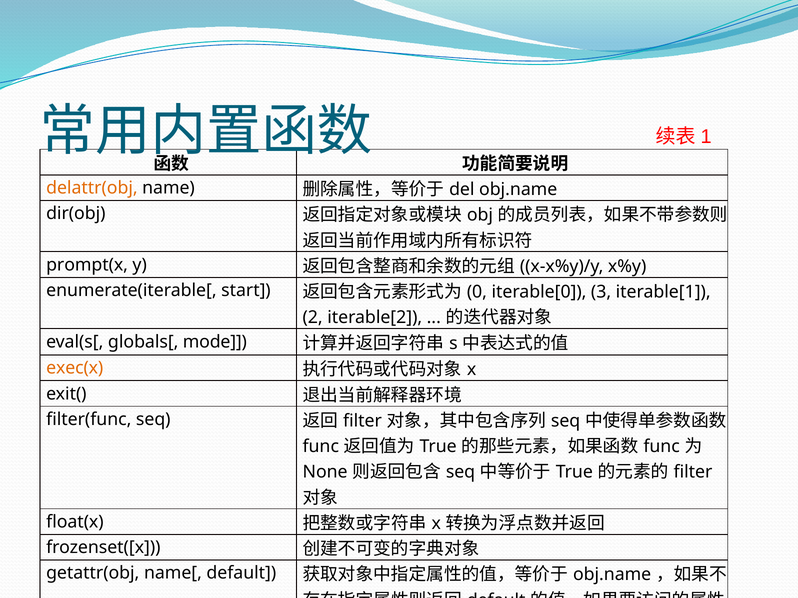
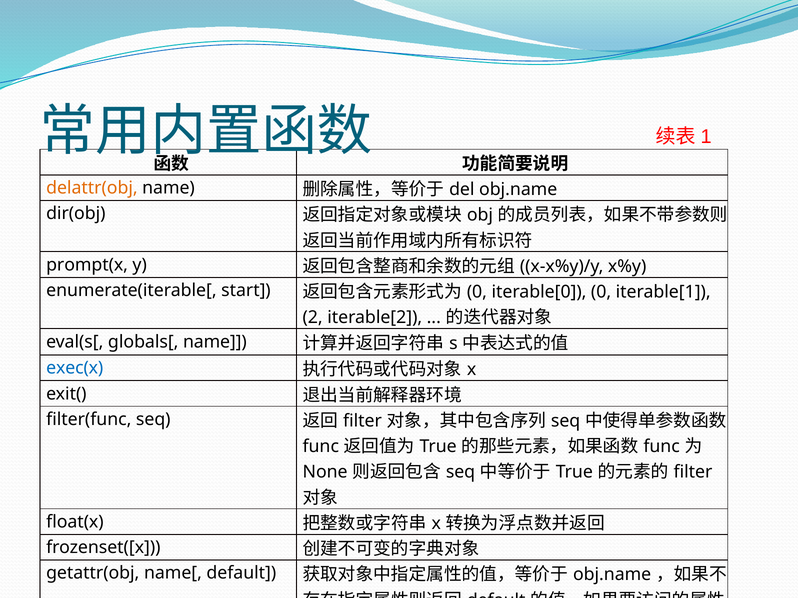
iterable[0 3: 3 -> 0 (601, 292)
globals[ mode: mode -> name (215, 342)
exec(x colour: orange -> blue (75, 368)
